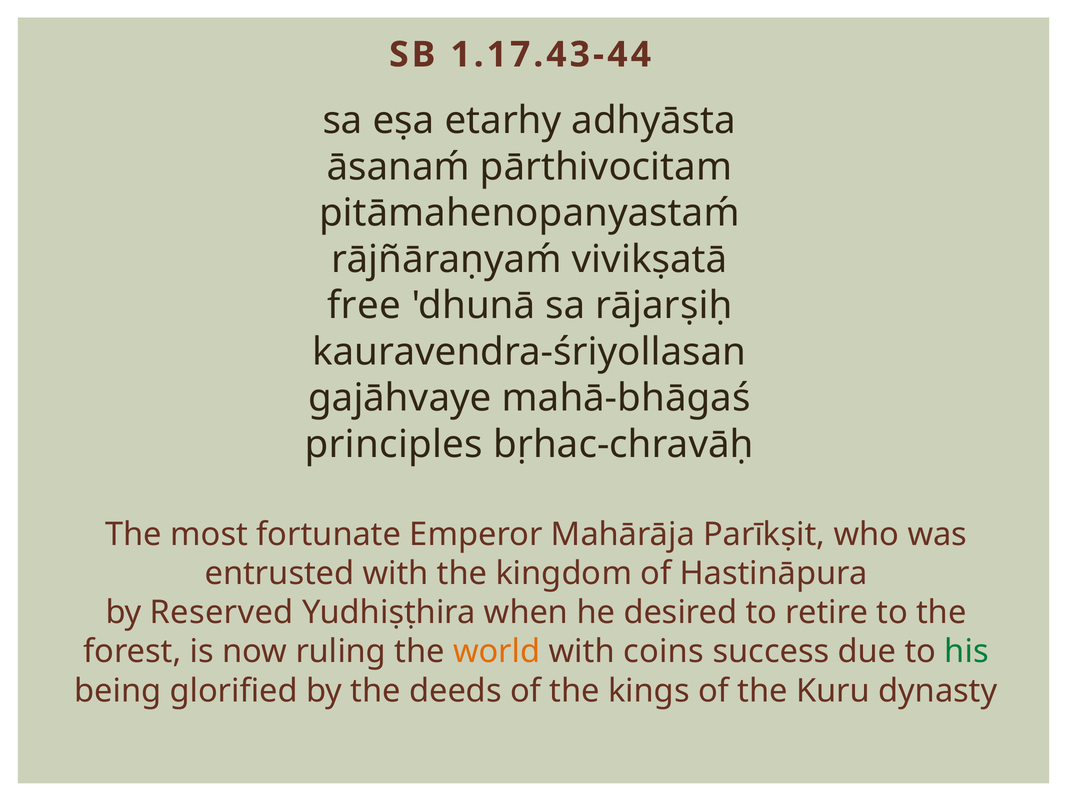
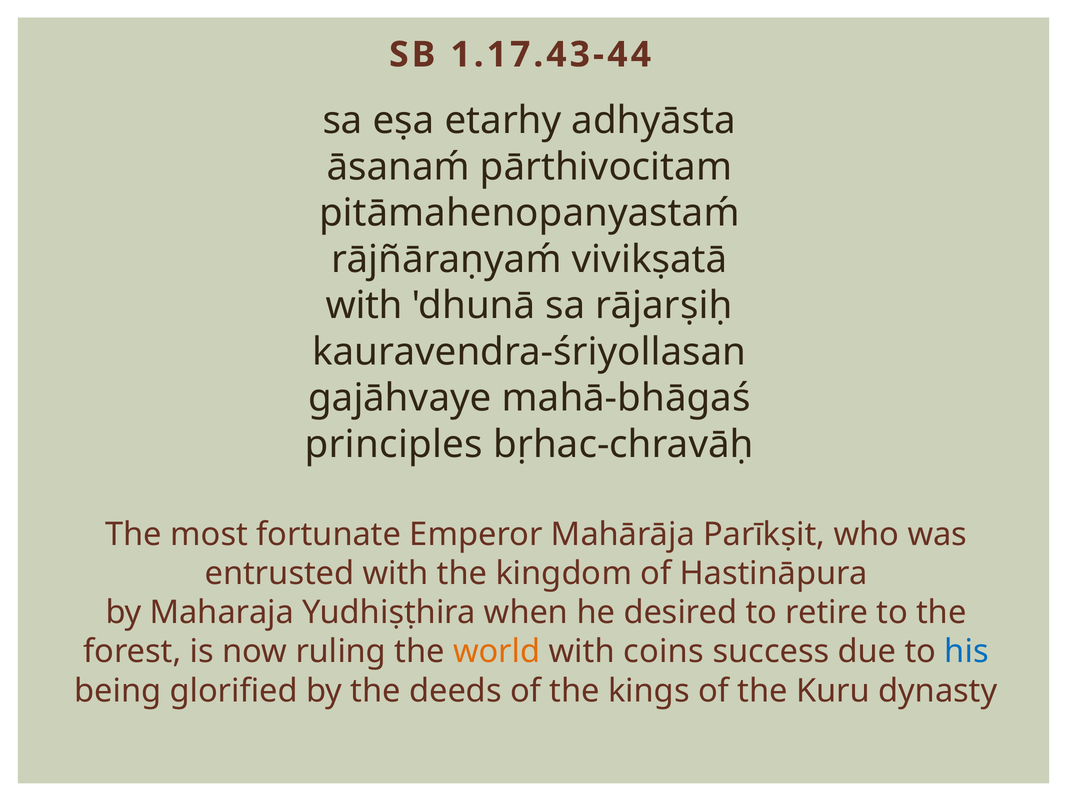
free: free -> with (364, 306)
Reserved: Reserved -> Maharaja (222, 613)
his colour: green -> blue (967, 652)
